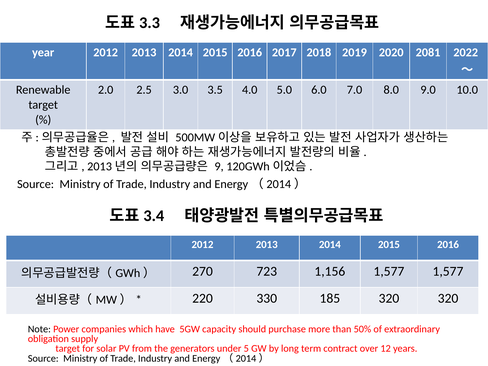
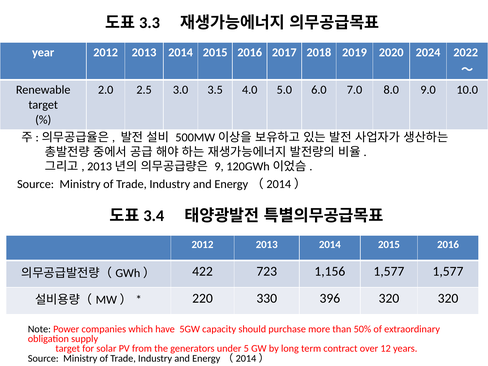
2081: 2081 -> 2024 (428, 52)
270: 270 -> 422 (202, 271)
185: 185 -> 396 (330, 298)
